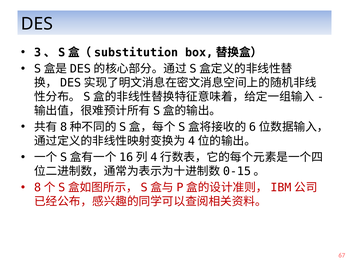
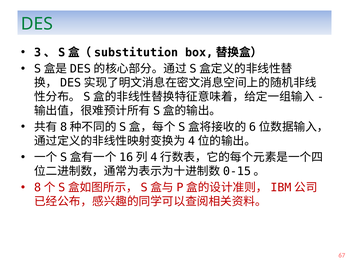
DES colour: black -> green (37, 24)
